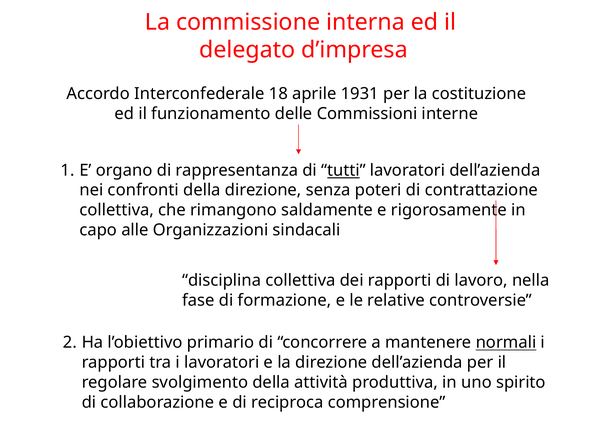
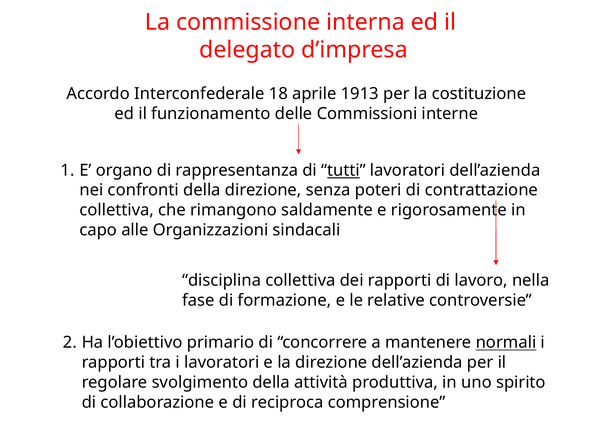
1931: 1931 -> 1913 (360, 94)
